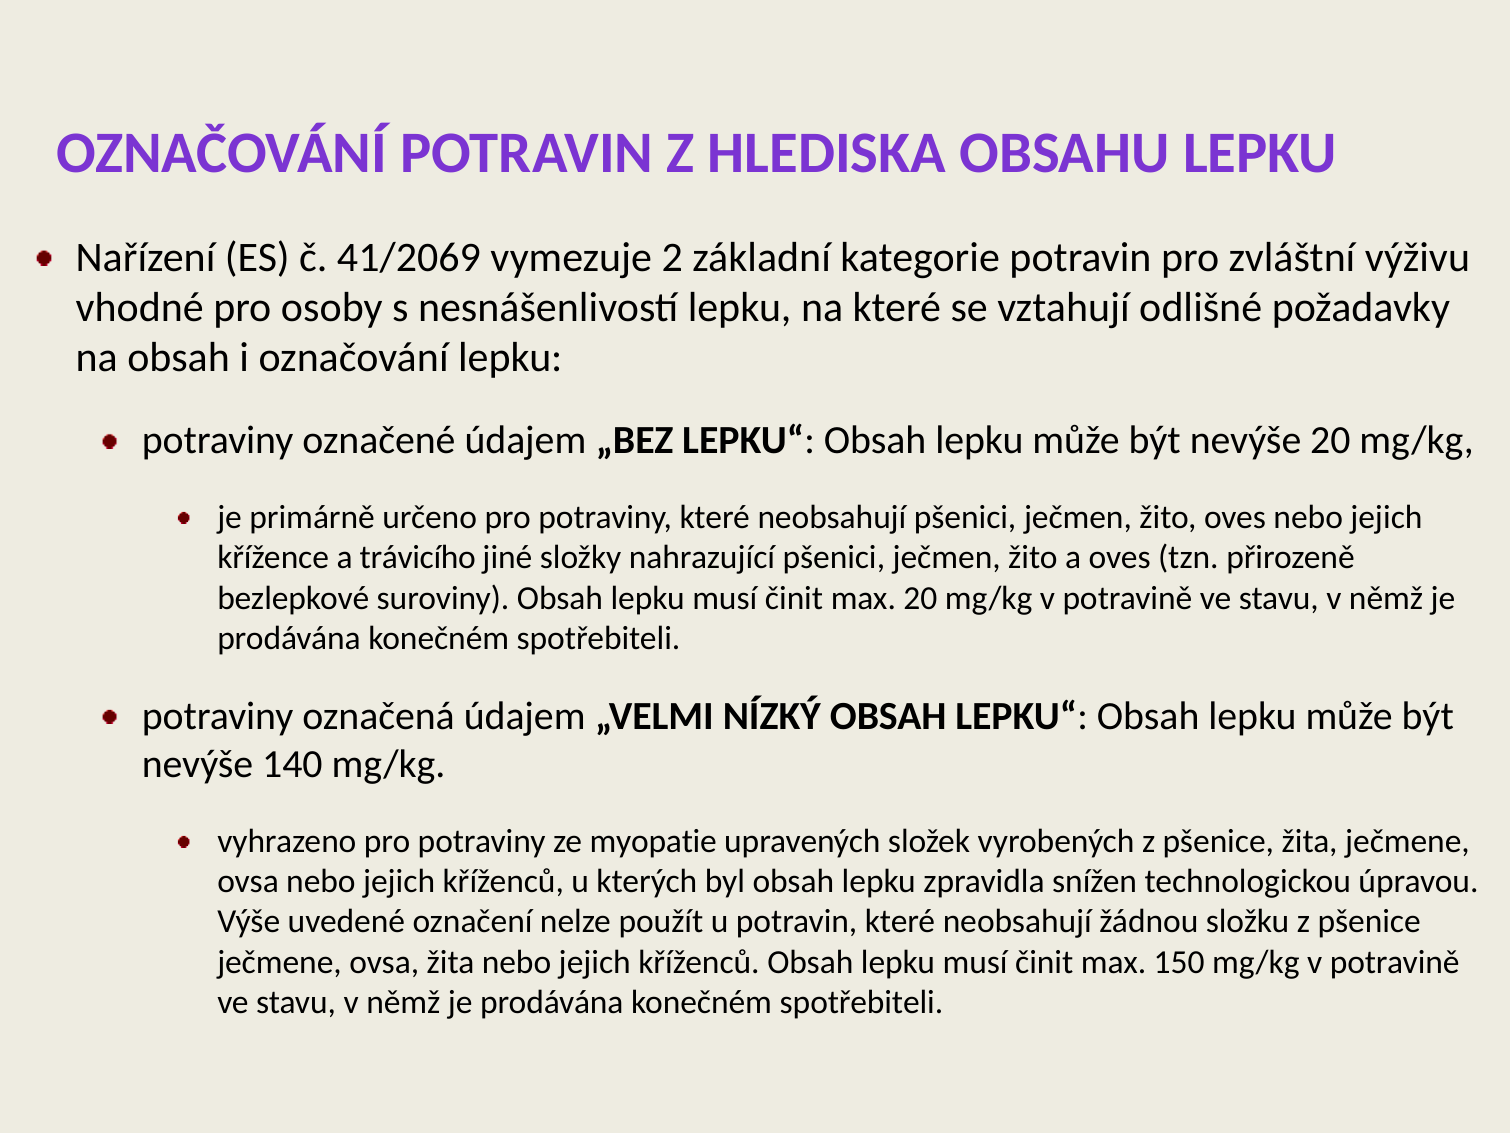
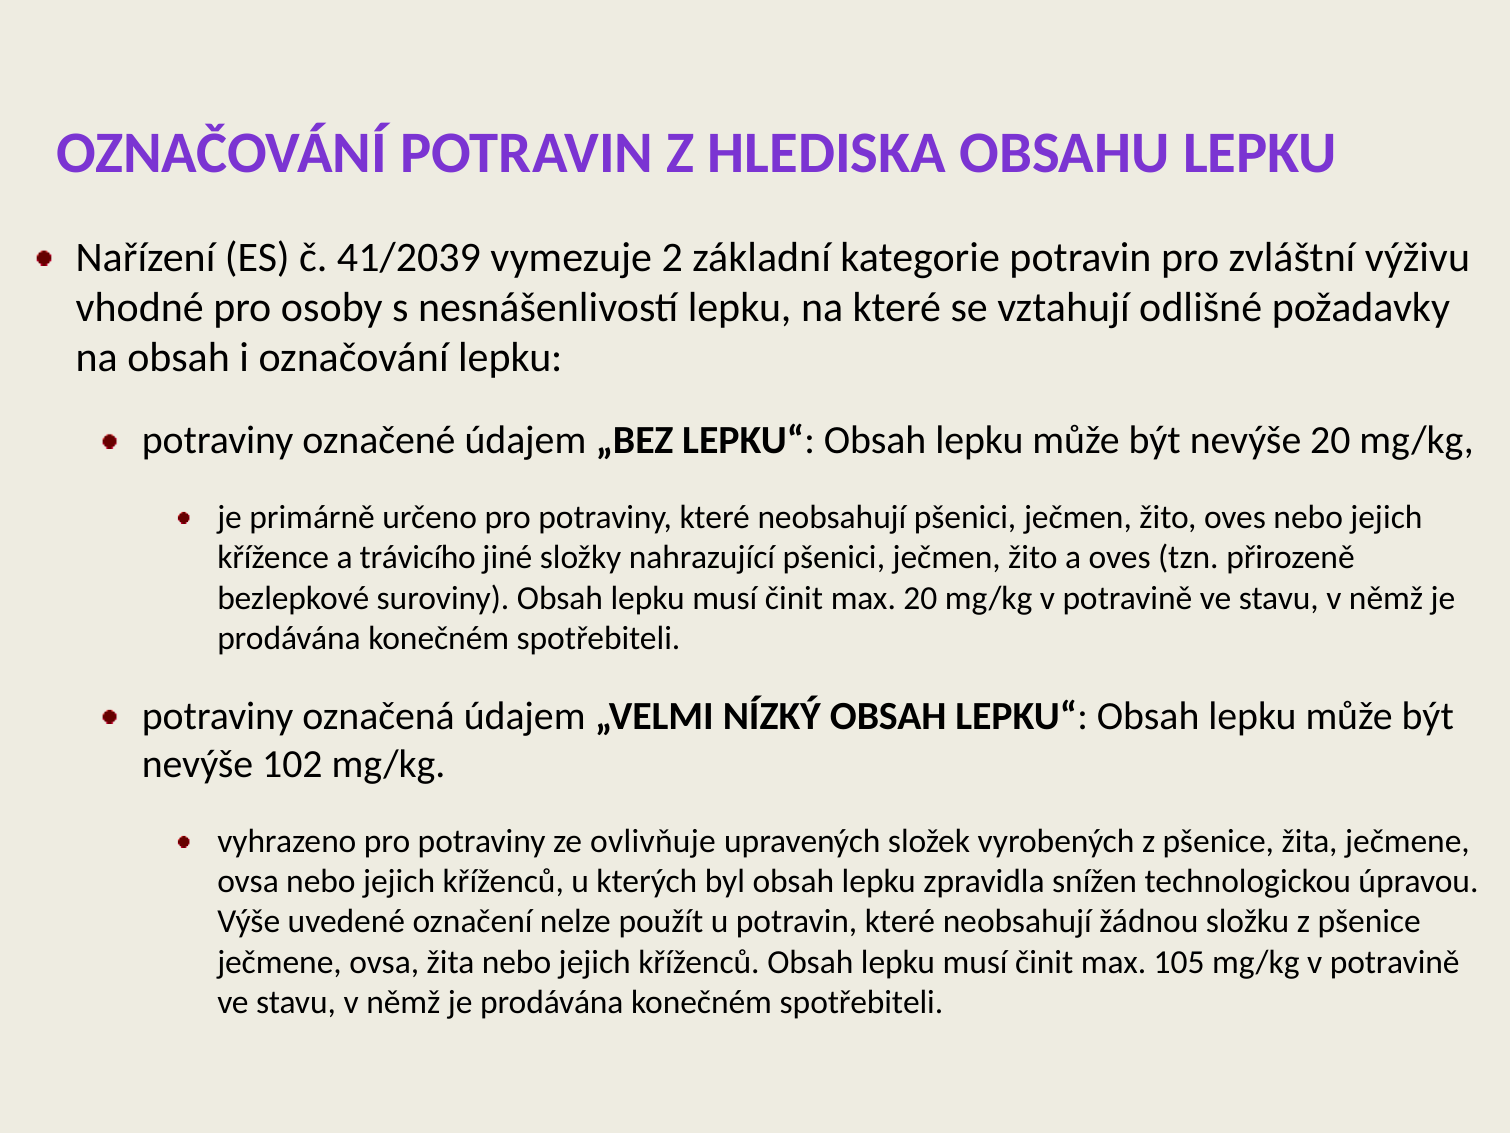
41/2069: 41/2069 -> 41/2039 (409, 257)
140: 140 -> 102 (292, 764)
myopatie: myopatie -> ovlivňuje (653, 841)
150: 150 -> 105 (1179, 962)
